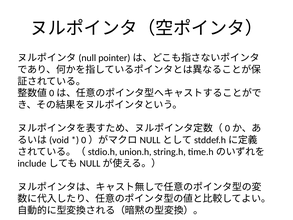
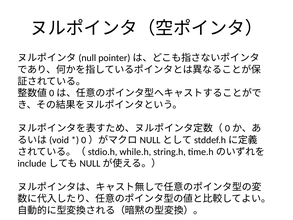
union.h: union.h -> while.h (135, 152)
